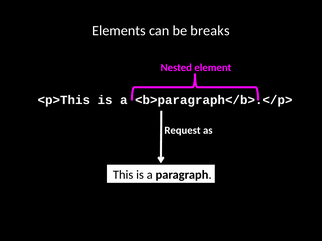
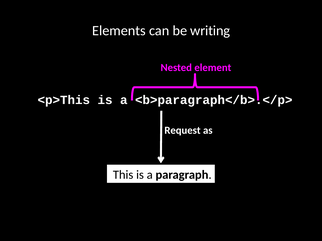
breaks: breaks -> writing (210, 31)
